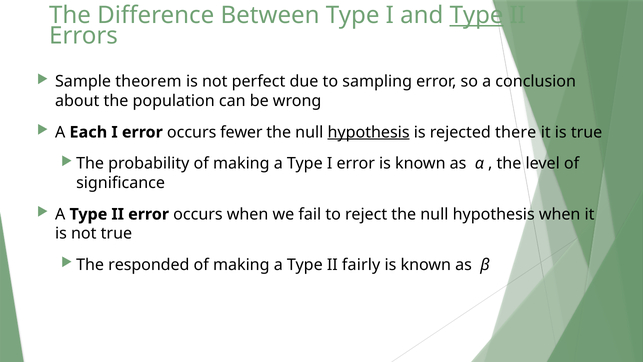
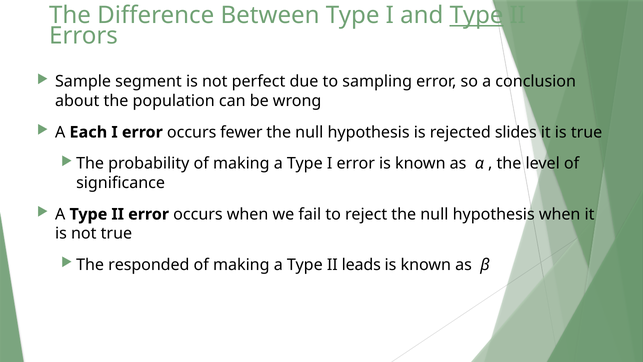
theorem: theorem -> segment (148, 81)
hypothesis underline: present -> none (369, 132)
there: there -> slides (516, 132)
fairly: fairly -> leads (361, 265)
